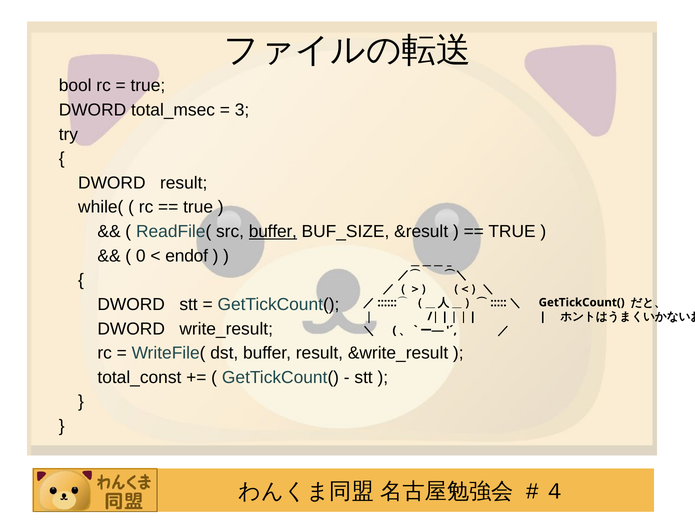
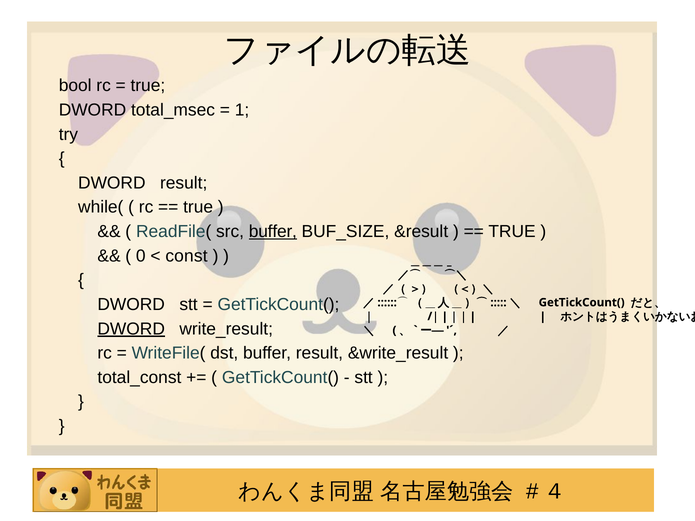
3: 3 -> 1 (242, 110)
endof: endof -> const (186, 256)
DWORD underline: none -> present (131, 329)
